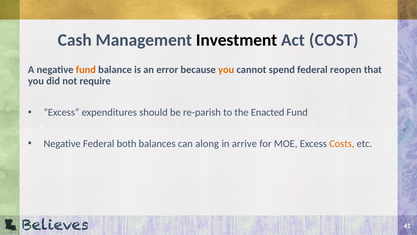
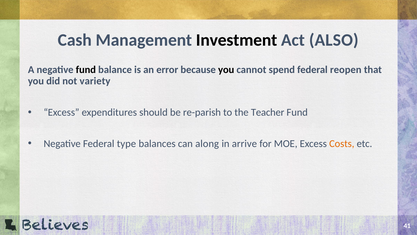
COST: COST -> ALSO (334, 40)
fund colour: orange -> black (86, 70)
you colour: orange -> black (226, 70)
require: require -> variety (95, 81)
Enacted: Enacted -> Teacher (268, 112)
both: both -> type (126, 143)
